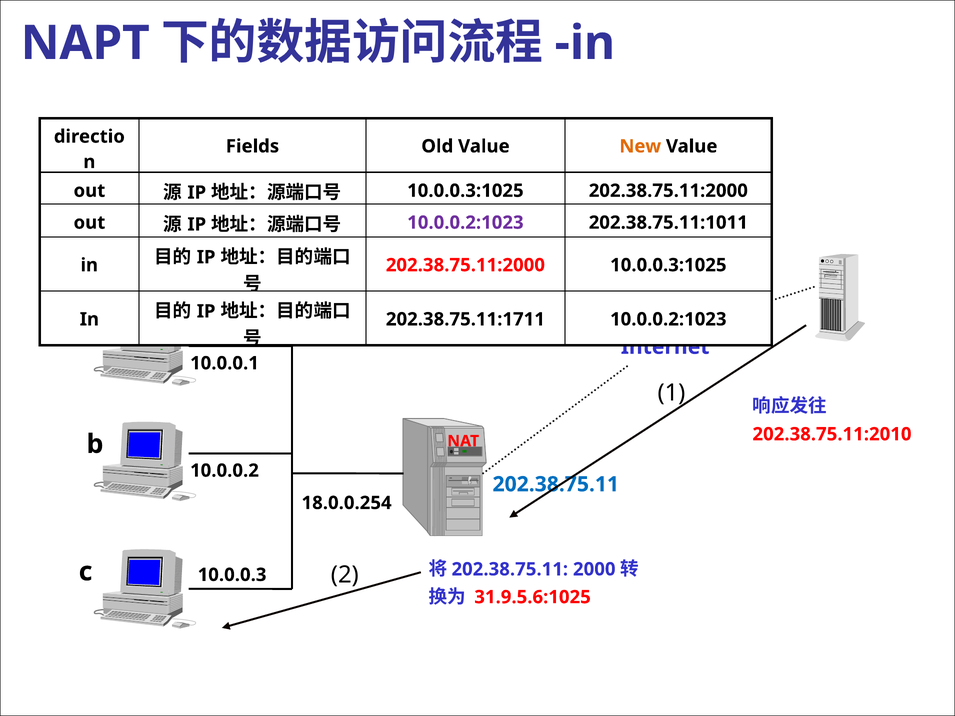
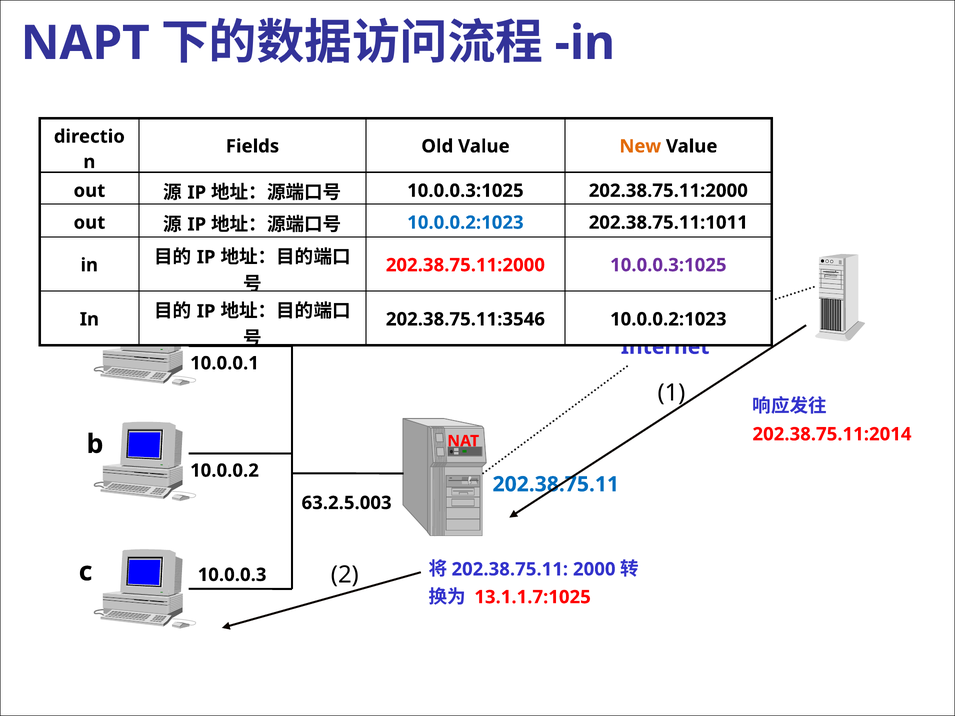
10.0.0.2:1023 colour: purple -> blue (465, 223)
10.0.0.3:1025 colour: black -> purple (668, 265)
202.38.75.11:1711: 202.38.75.11:1711 -> 202.38.75.11:3546 (465, 319)
202.38.75.11:2010: 202.38.75.11:2010 -> 202.38.75.11:2014 (832, 434)
18.0.0.254: 18.0.0.254 -> 63.2.5.003 (347, 503)
31.9.5.6:1025: 31.9.5.6:1025 -> 13.1.1.7:1025 (533, 597)
